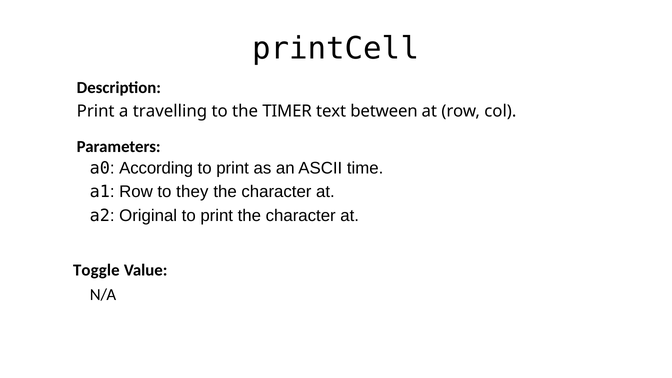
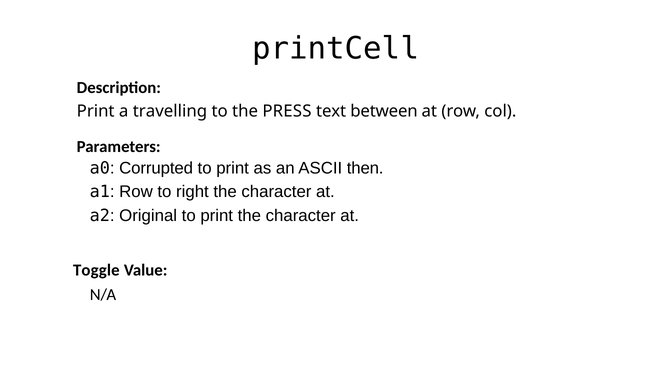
TIMER: TIMER -> PRESS (287, 111)
According: According -> Corrupted (156, 168)
time: time -> then (365, 168)
they: they -> right (192, 192)
